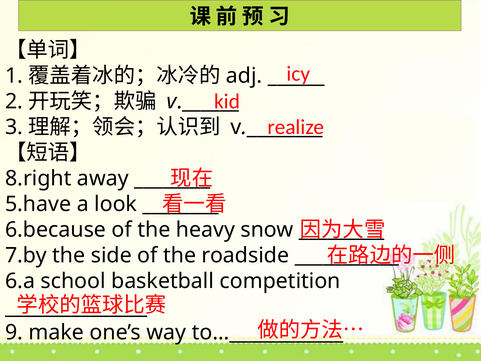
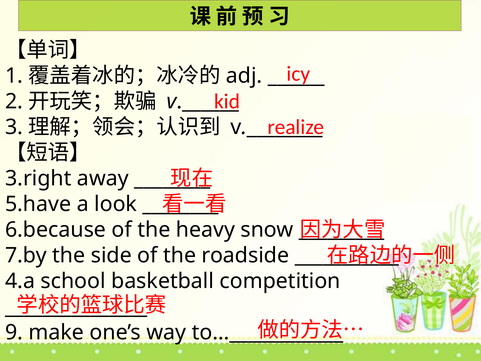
8.right: 8.right -> 3.right (38, 178)
6.a: 6.a -> 4.a (20, 281)
